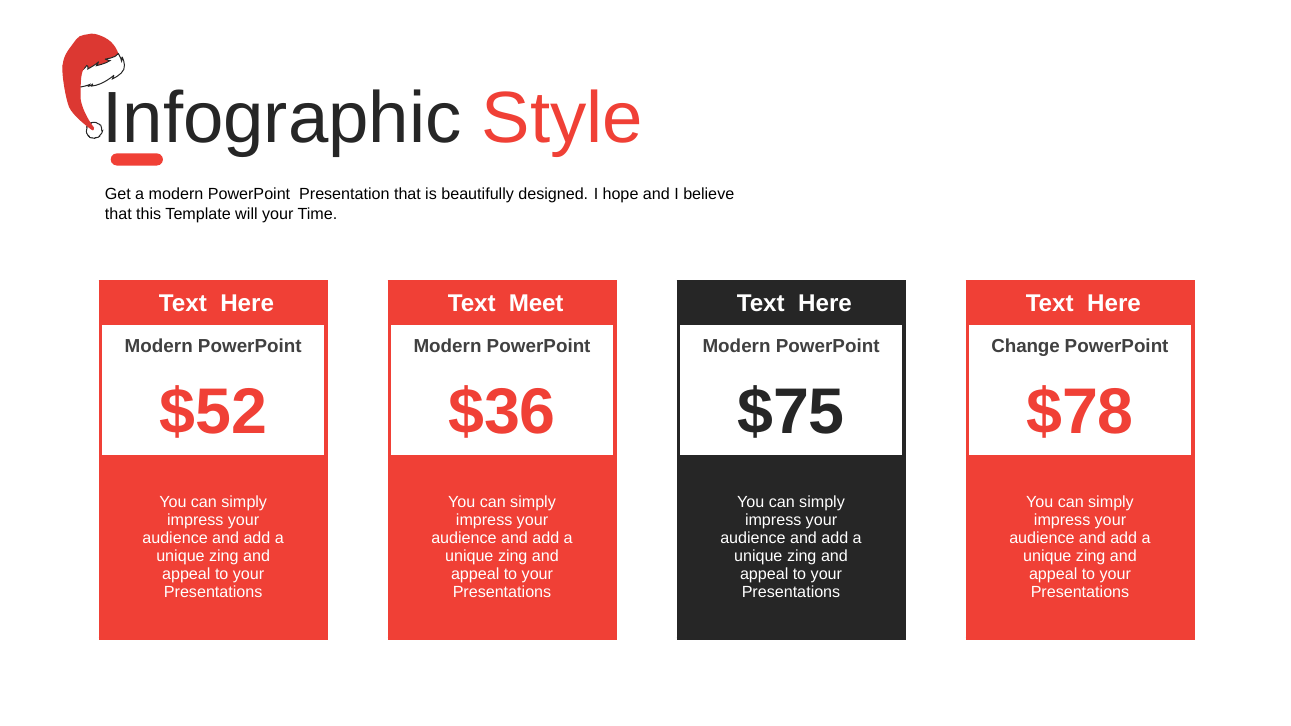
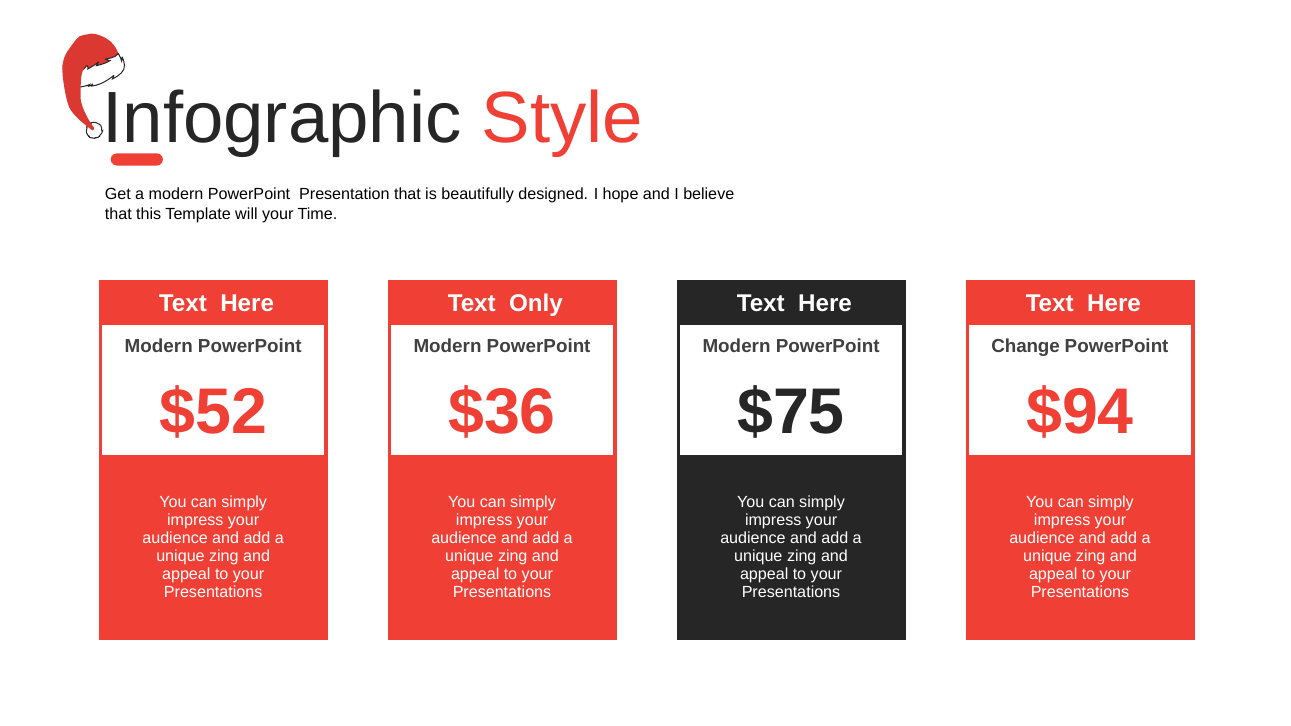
Meet: Meet -> Only (536, 304)
$78: $78 -> $94 (1080, 412)
